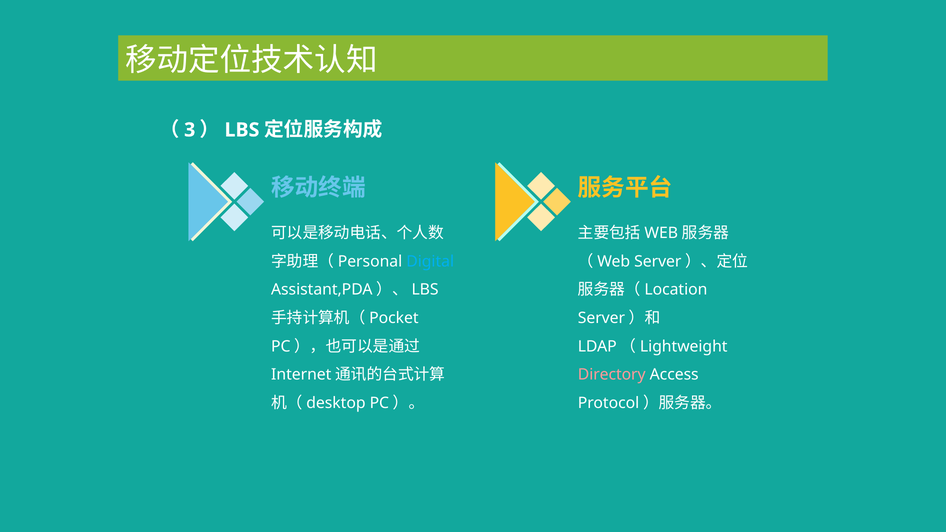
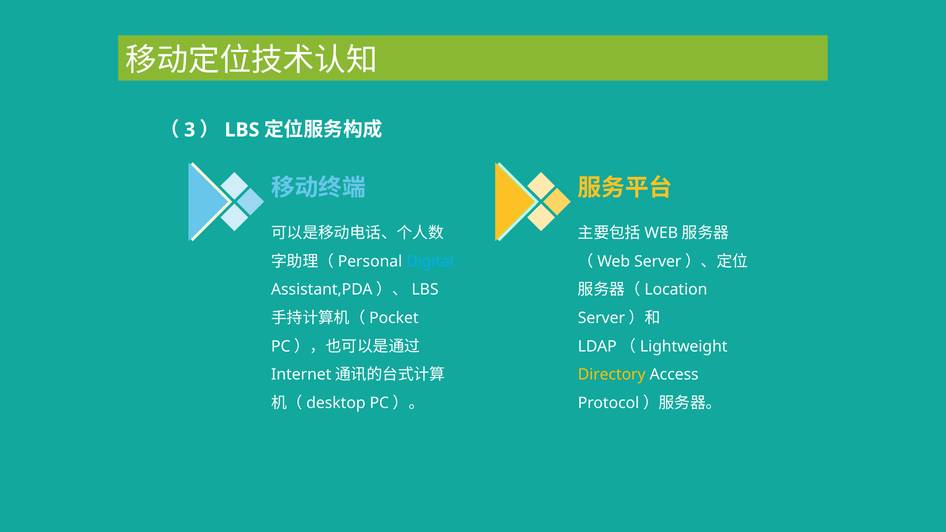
Directory colour: pink -> yellow (612, 375)
